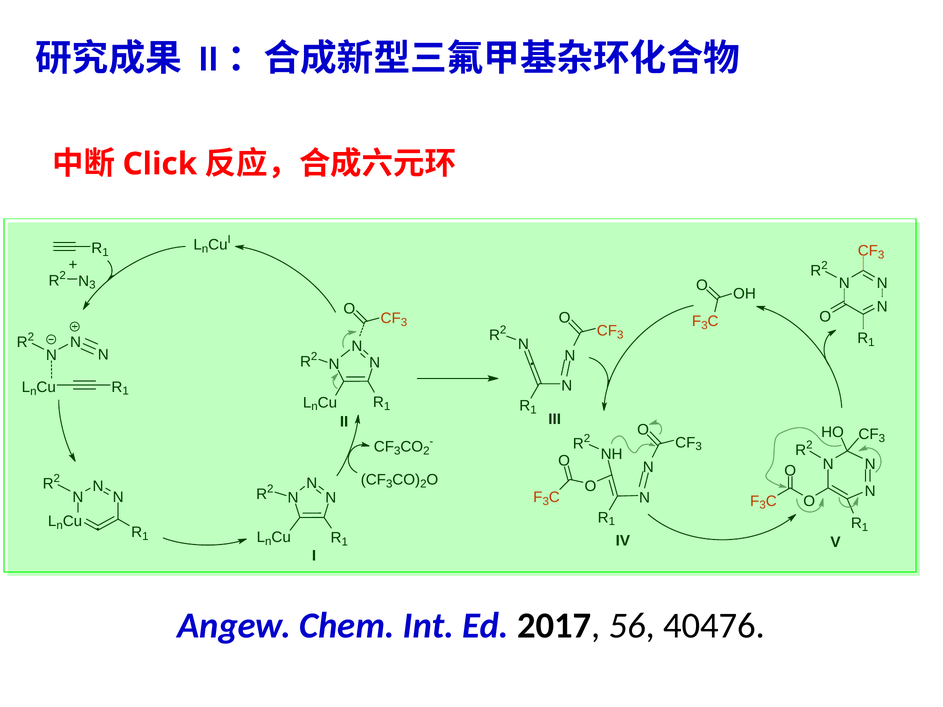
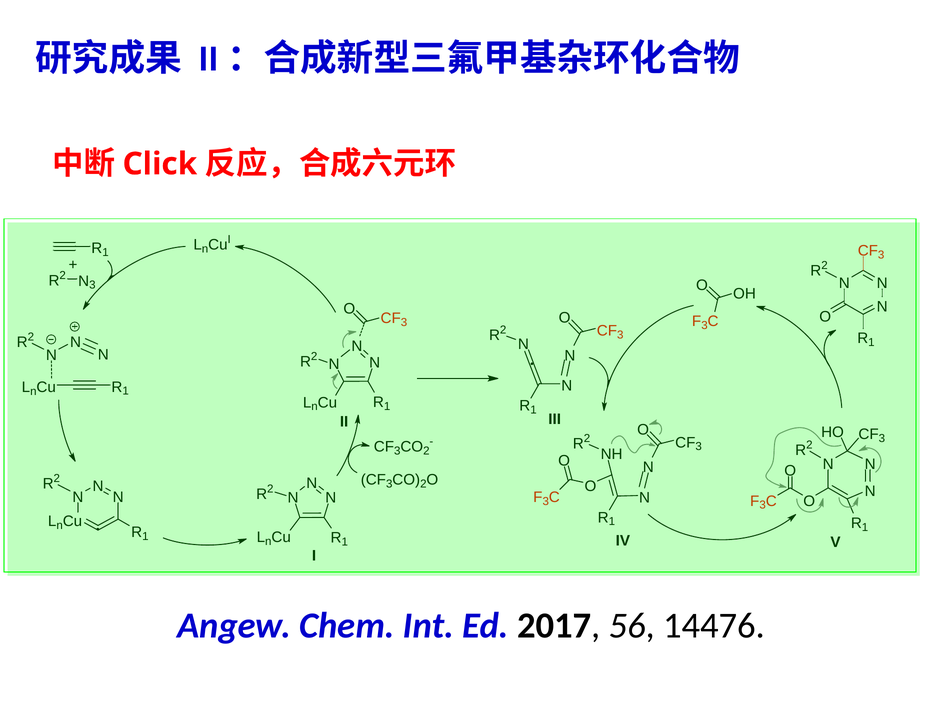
40476: 40476 -> 14476 (714, 626)
